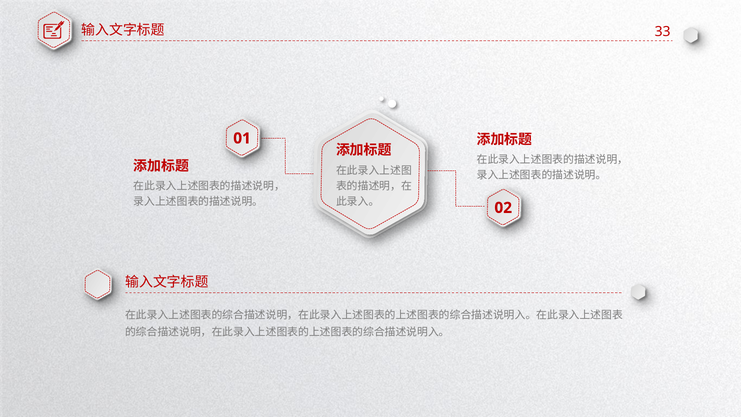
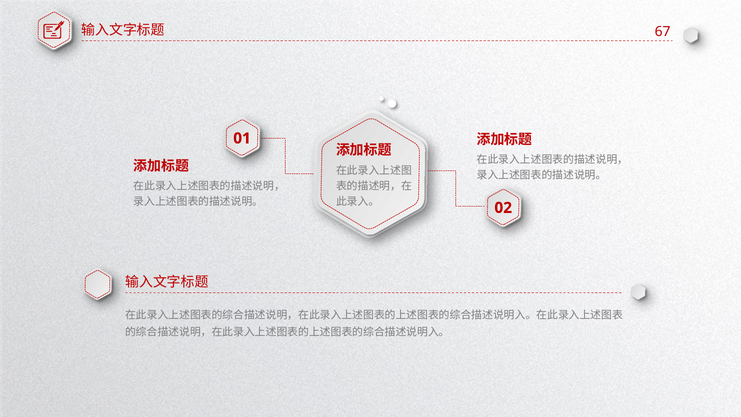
33: 33 -> 67 (663, 32)
